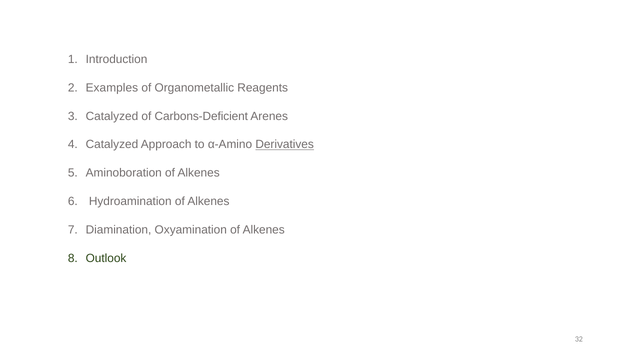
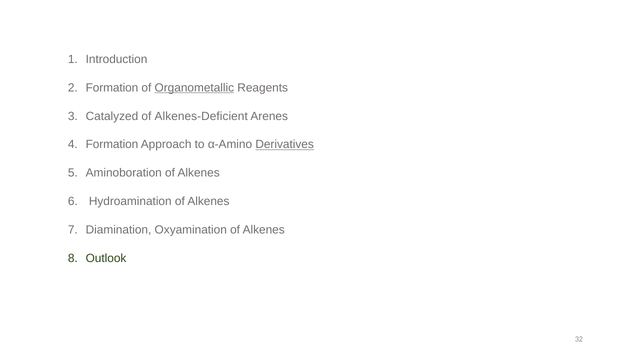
Examples: Examples -> Formation (112, 88)
Organometallic underline: none -> present (194, 88)
Carbons-Deficient: Carbons-Deficient -> Alkenes-Deficient (201, 116)
Catalyzed: Catalyzed -> Formation (112, 145)
